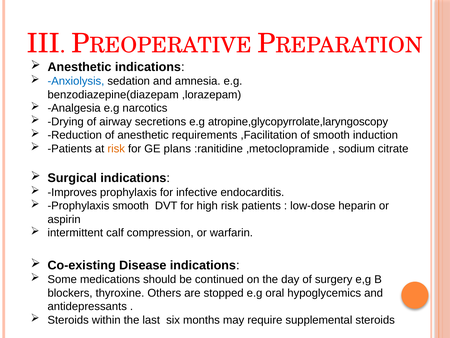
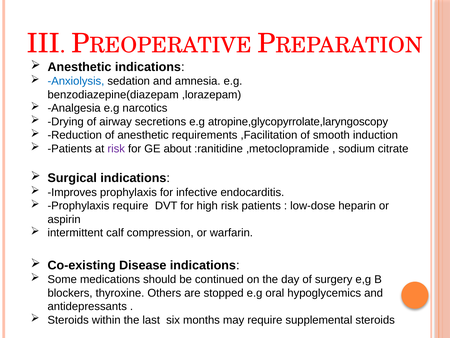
risk colour: orange -> purple (116, 149)
plans: plans -> about (177, 149)
Prophylaxis smooth: smooth -> require (131, 206)
